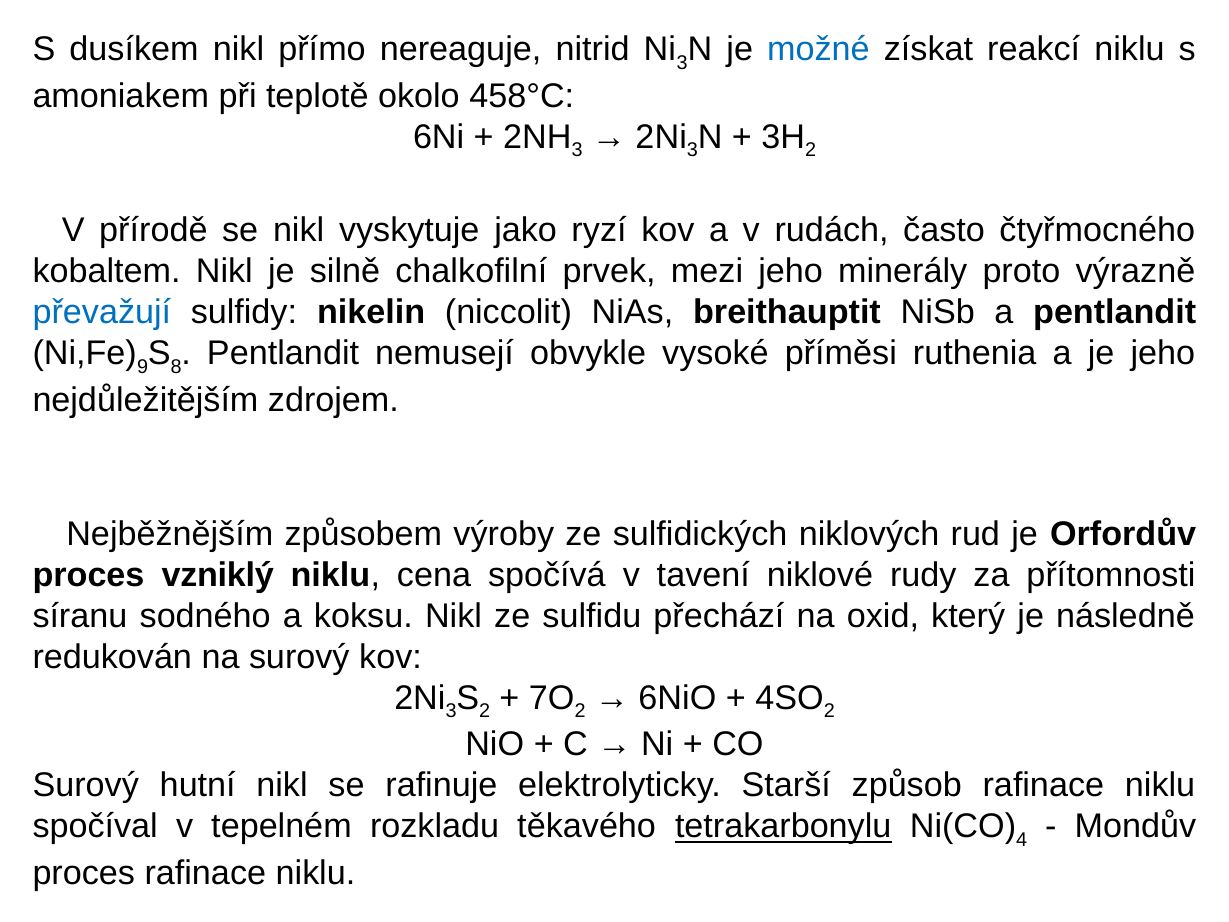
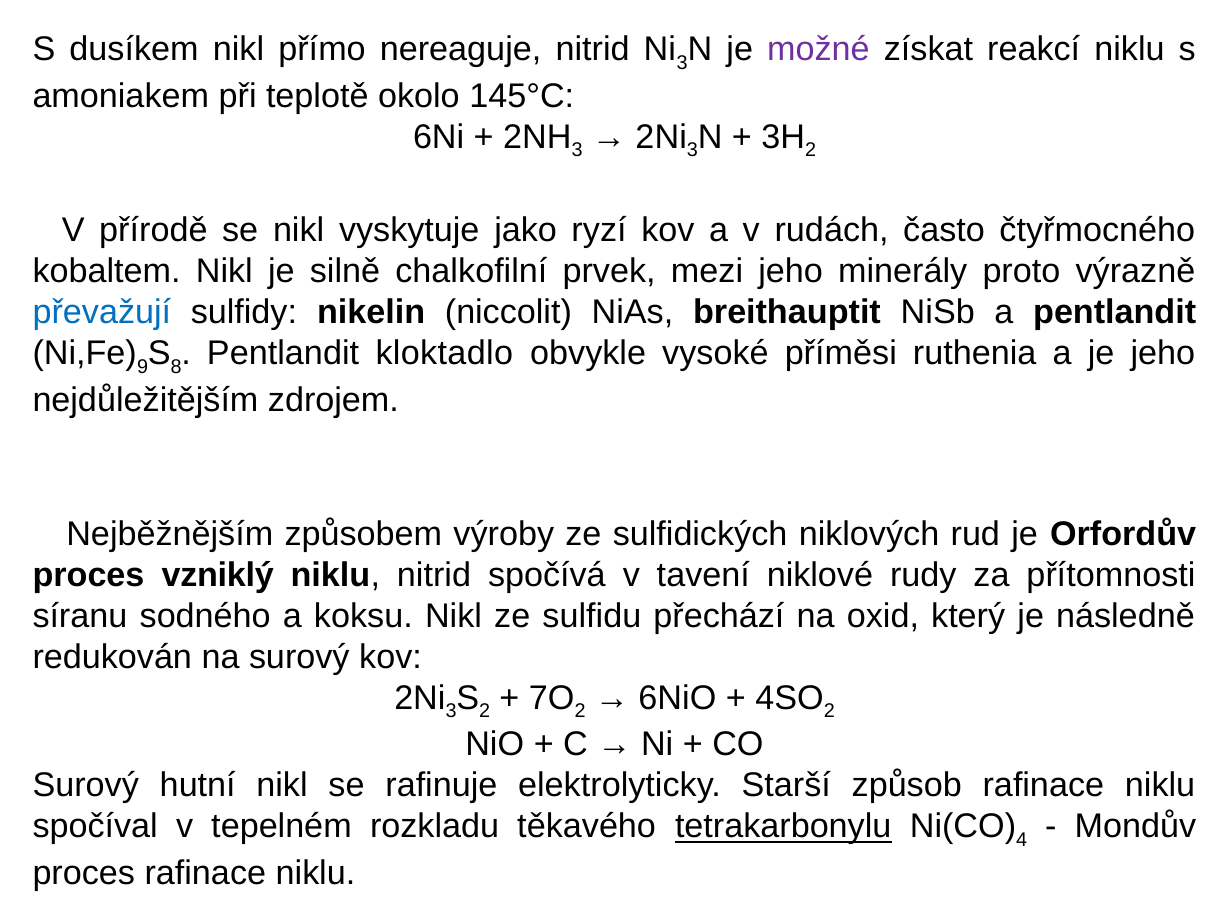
možné colour: blue -> purple (818, 49)
458°C: 458°C -> 145°C (522, 96)
nemusejí: nemusejí -> kloktadlo (444, 353)
niklu cena: cena -> nitrid (434, 575)
